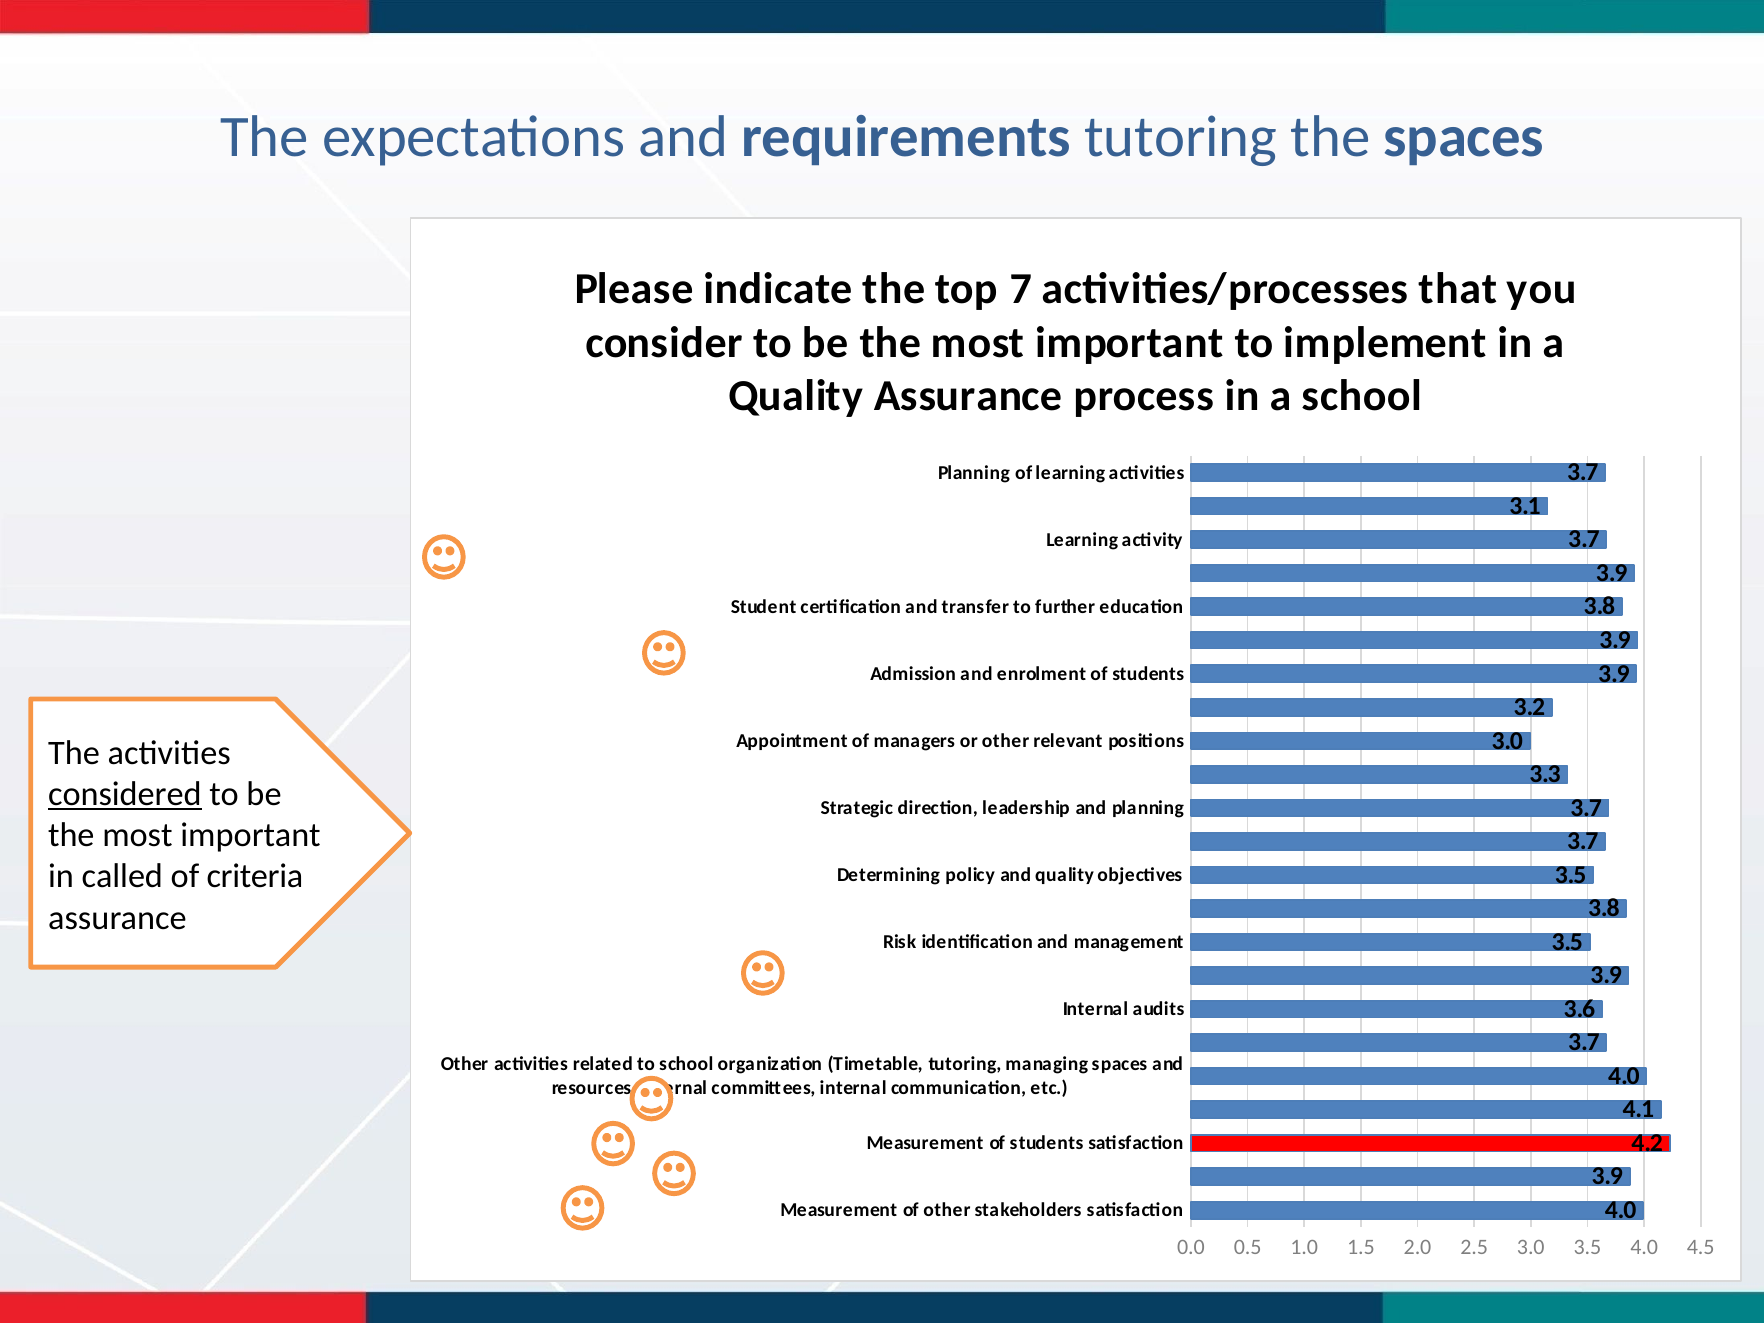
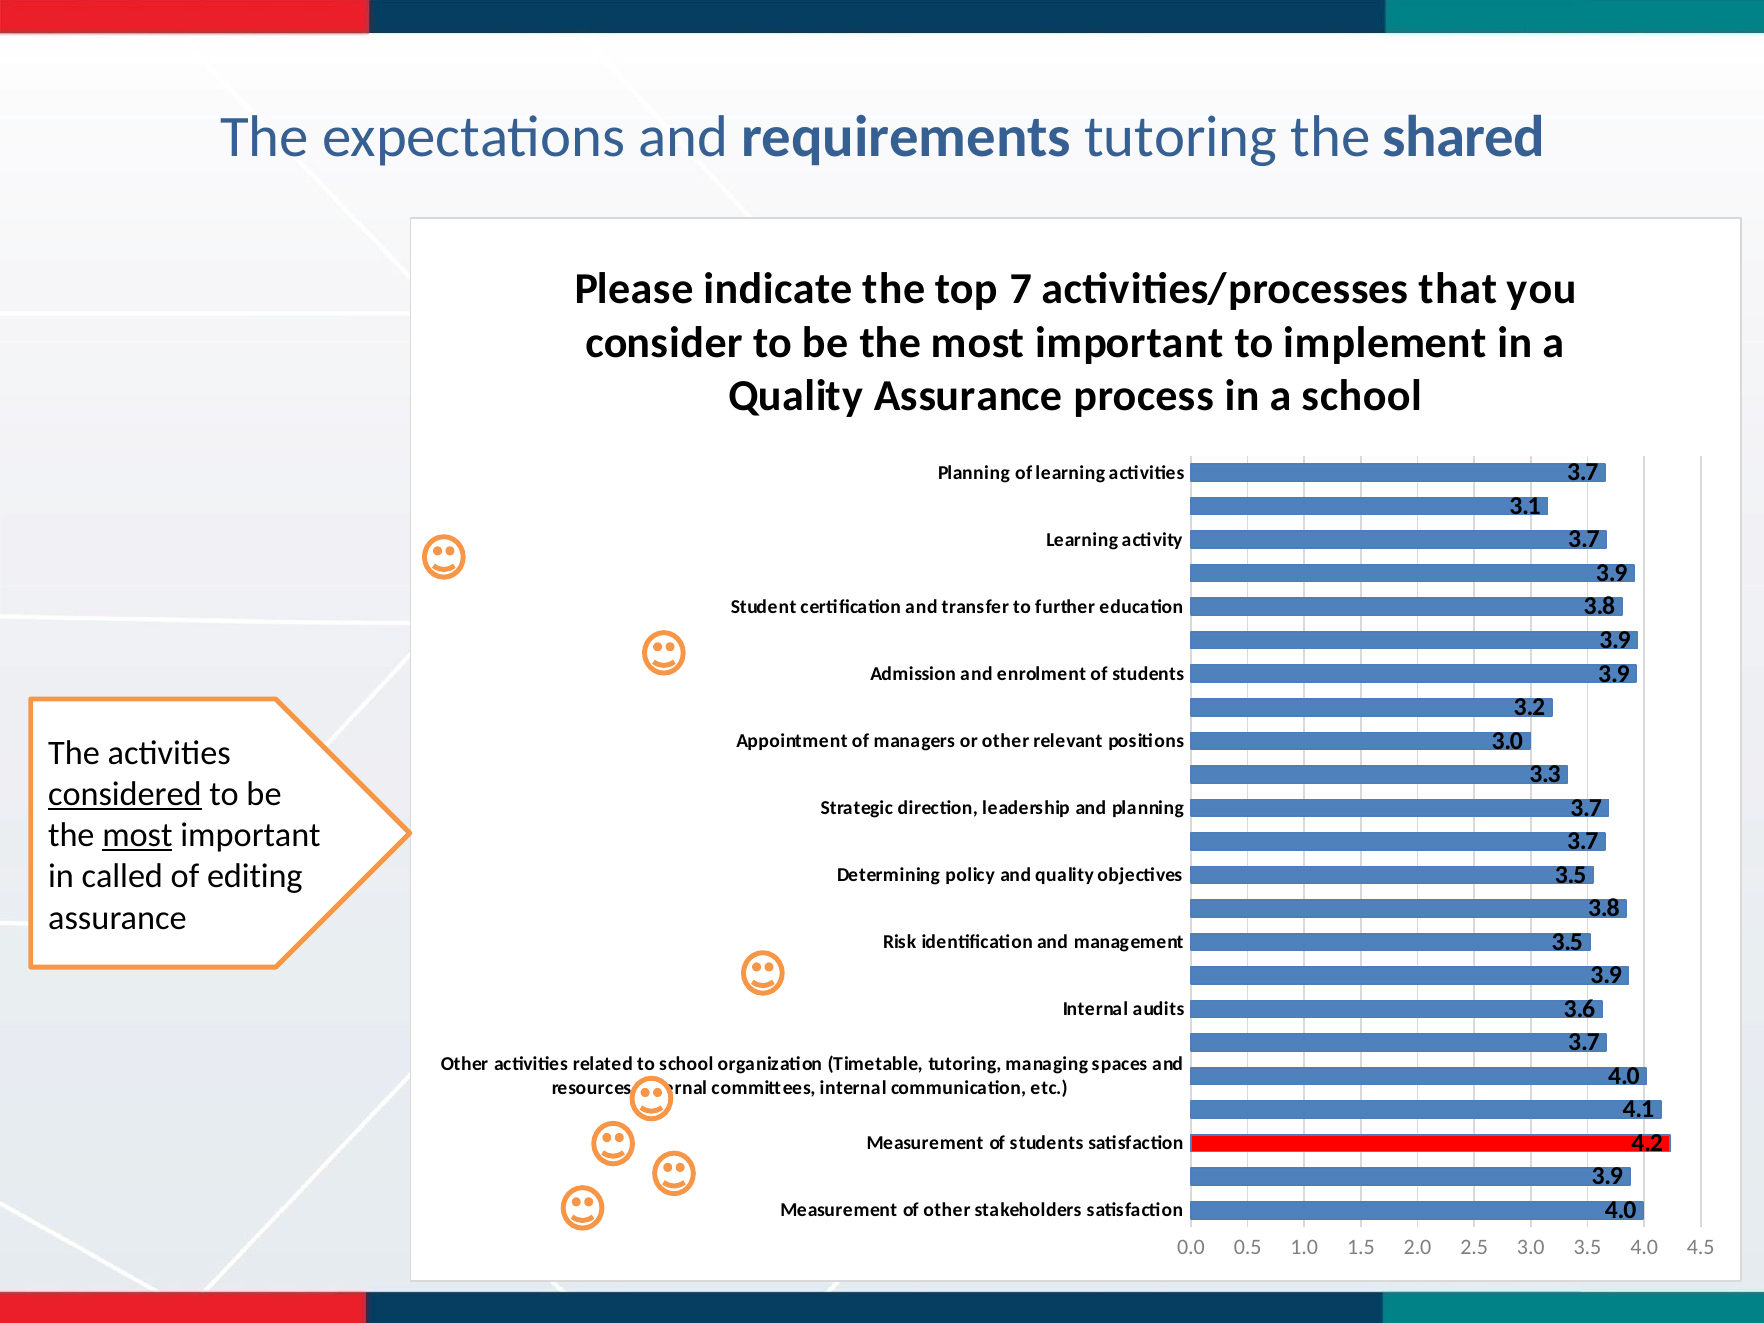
the spaces: spaces -> shared (1464, 137)
most underline: none -> present (137, 835)
criteria: criteria -> editing (255, 877)
